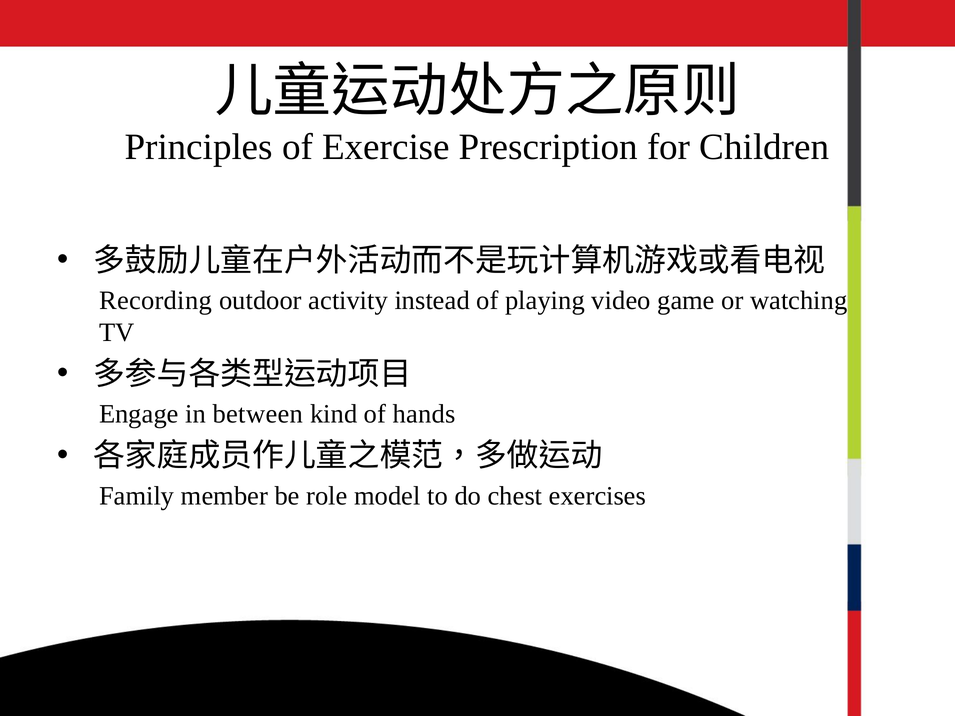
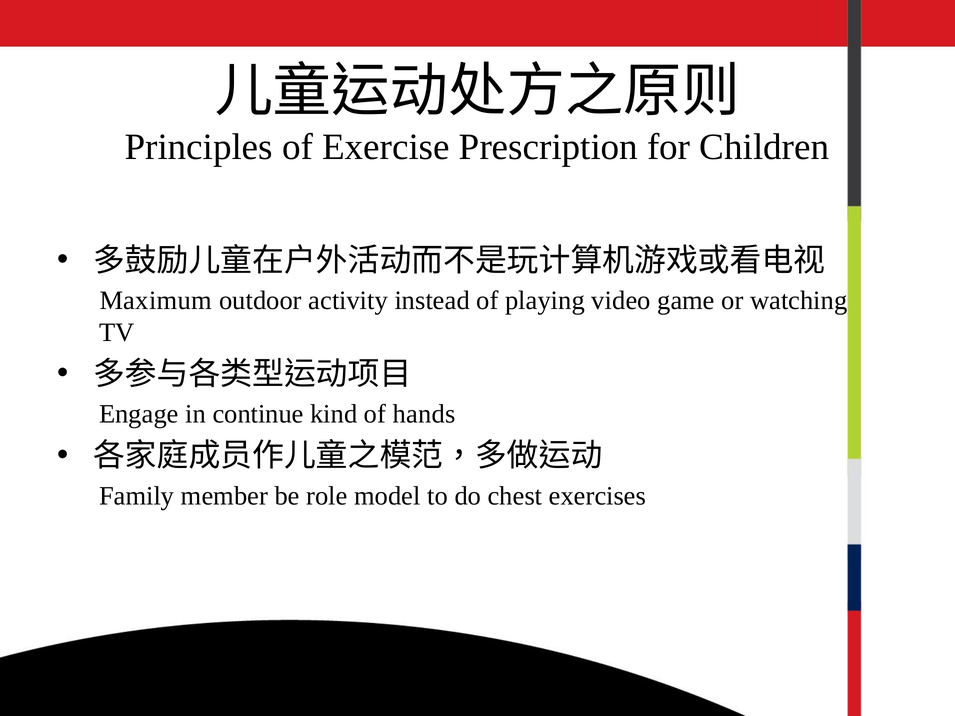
Recording: Recording -> Maximum (156, 301)
between: between -> continue (258, 414)
